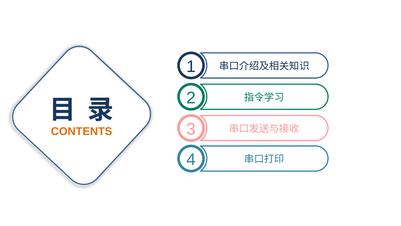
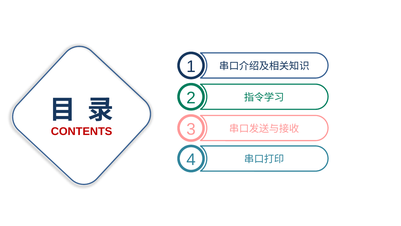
CONTENTS colour: orange -> red (82, 131)
